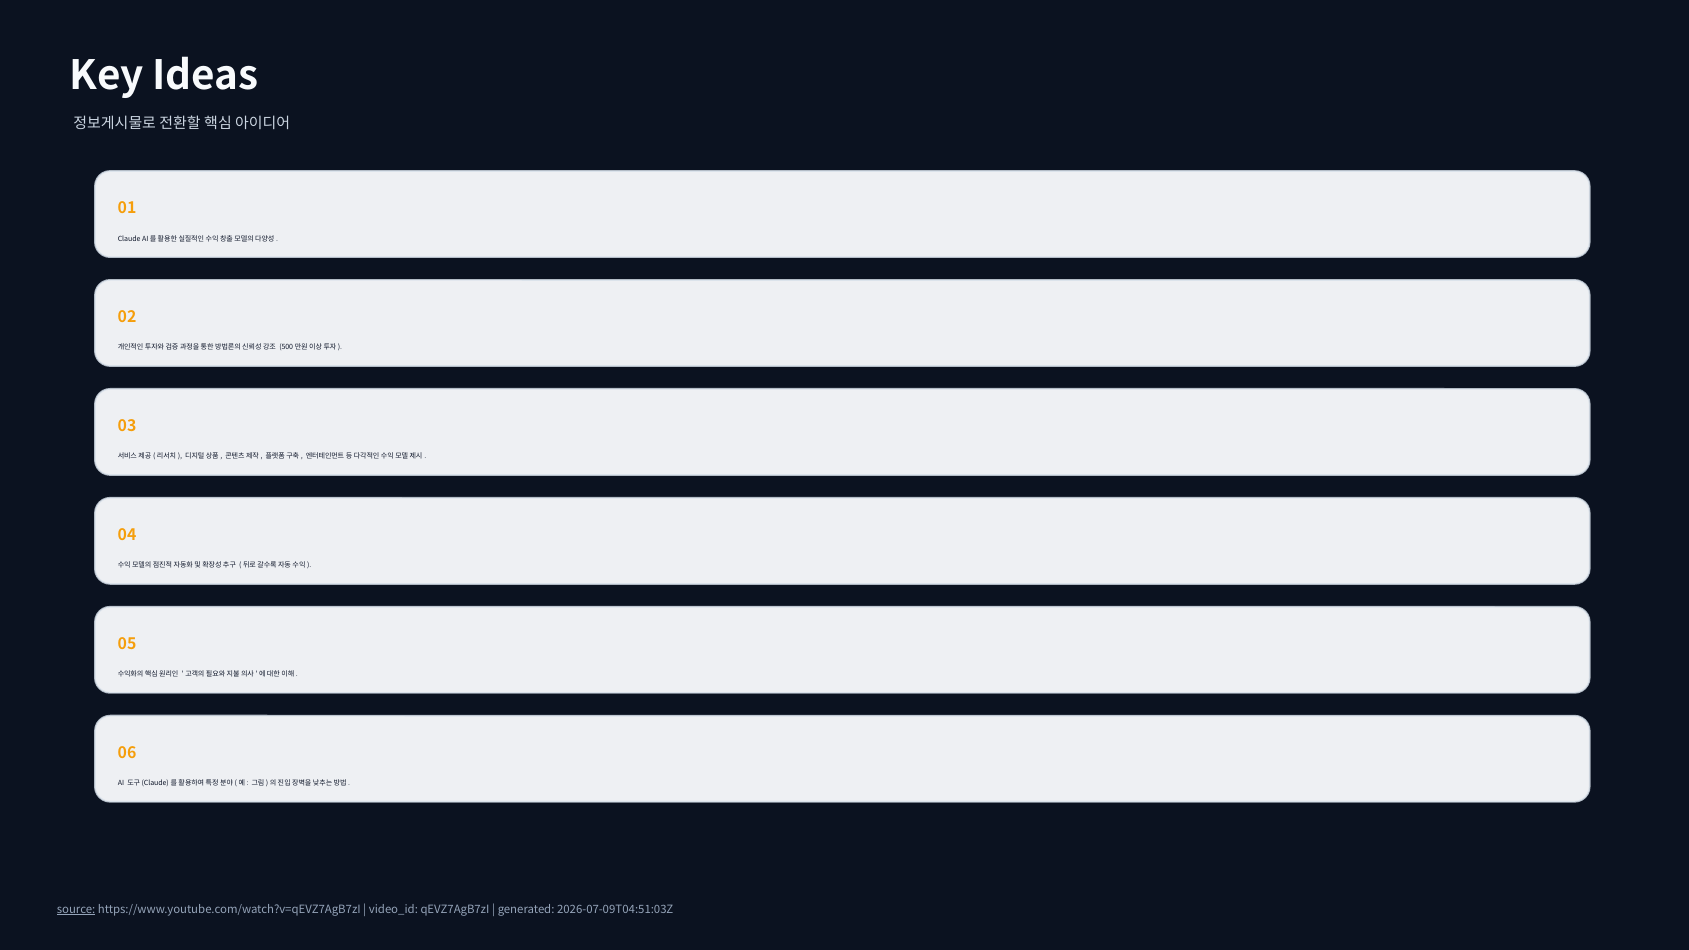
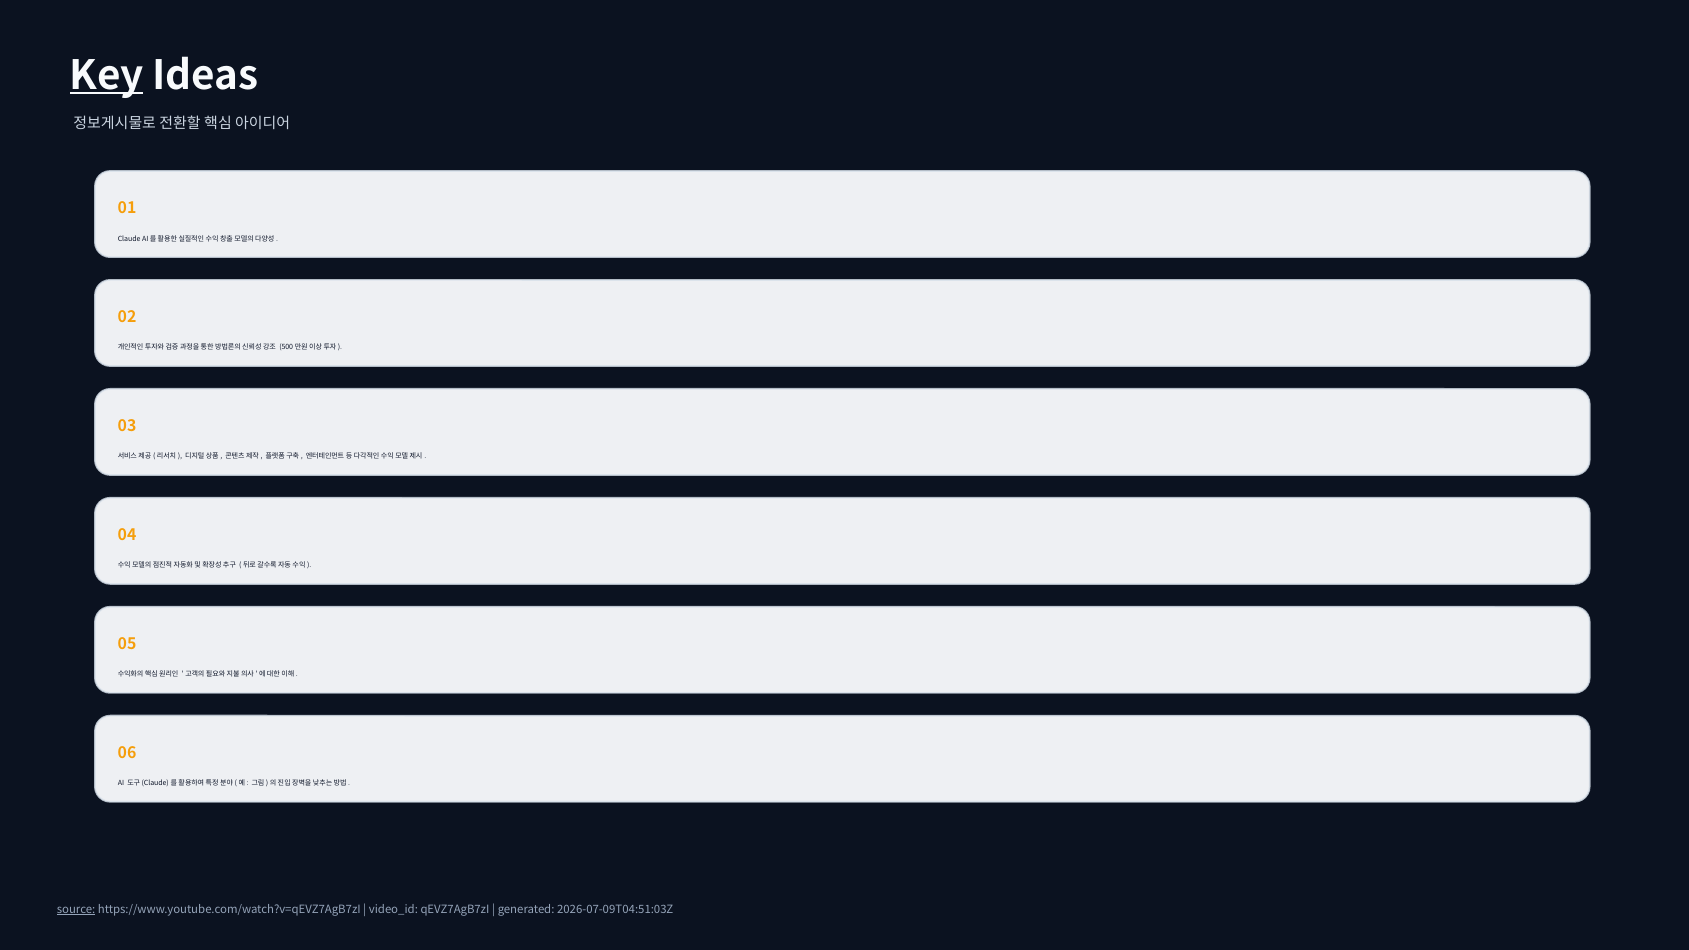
Key underline: none -> present (107, 76)
